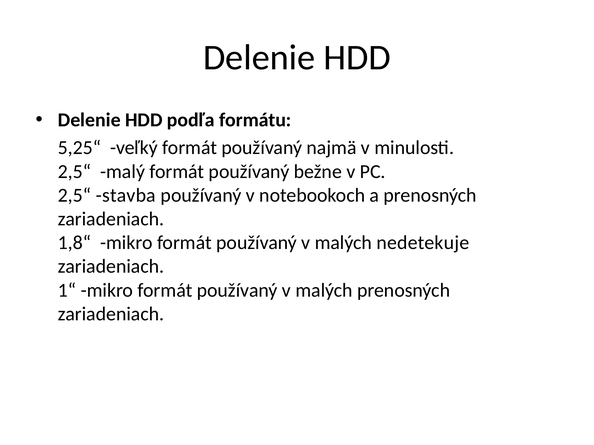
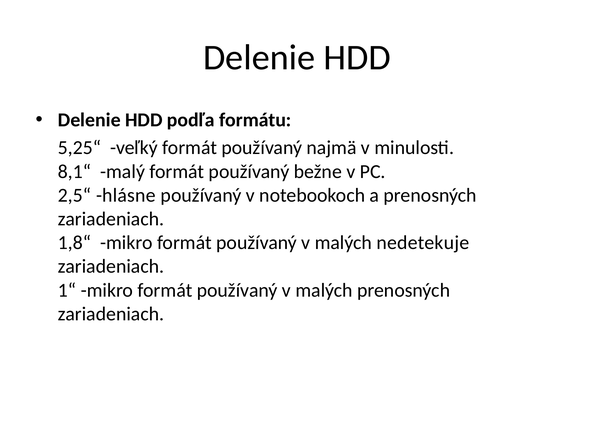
2,5“: 2,5“ -> 8,1“ (75, 172)
stavba: stavba -> hlásne (126, 195)
